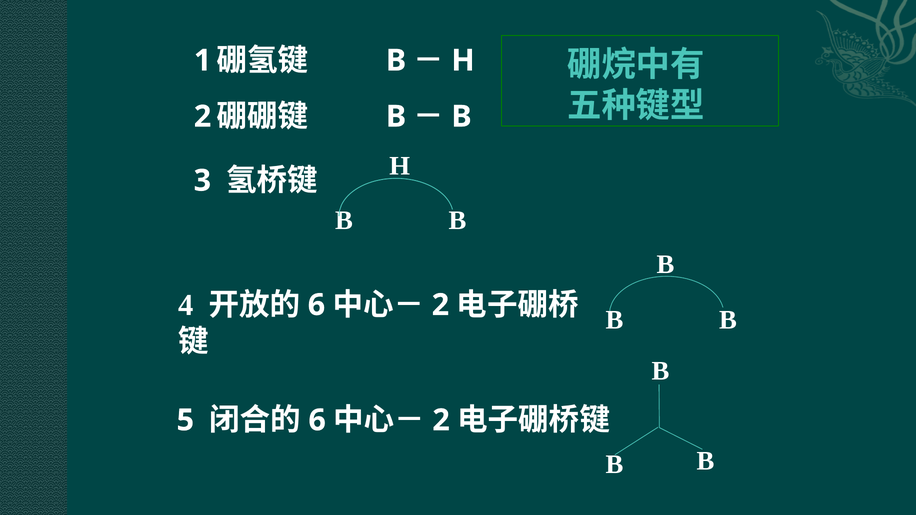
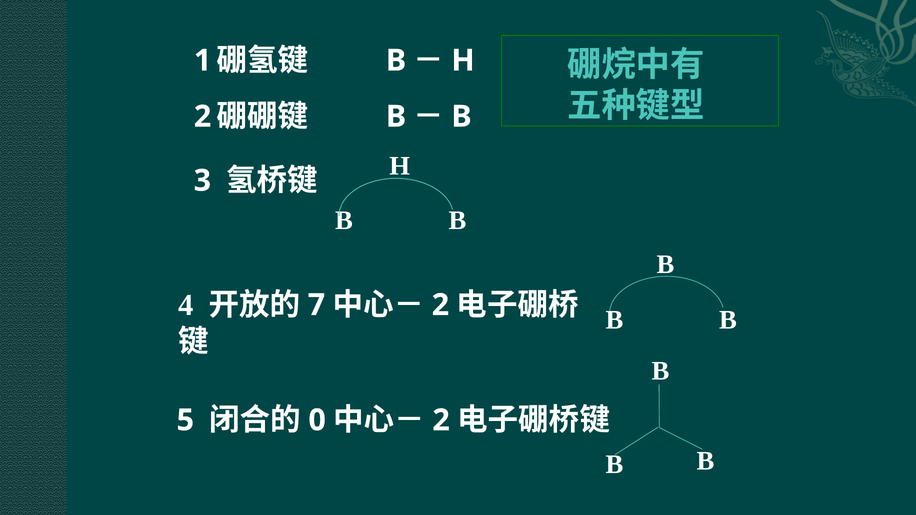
6: 6 -> 7 (316, 305)
6: 6 -> 0 (317, 420)
